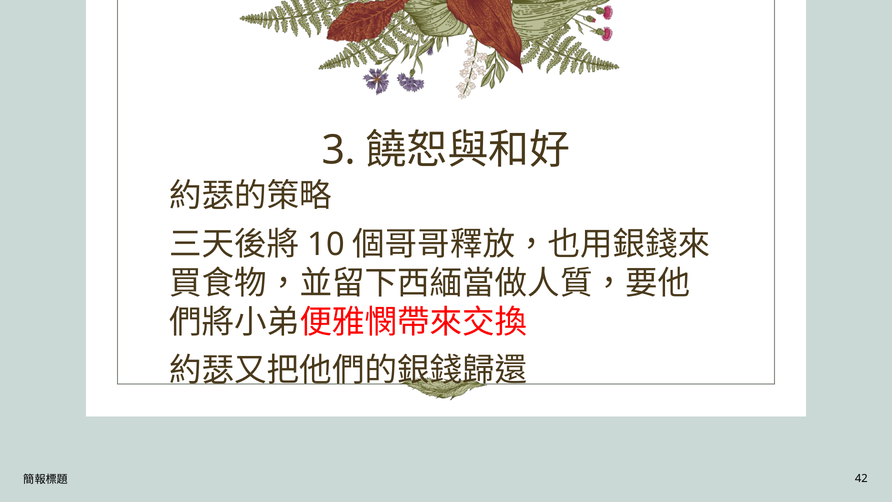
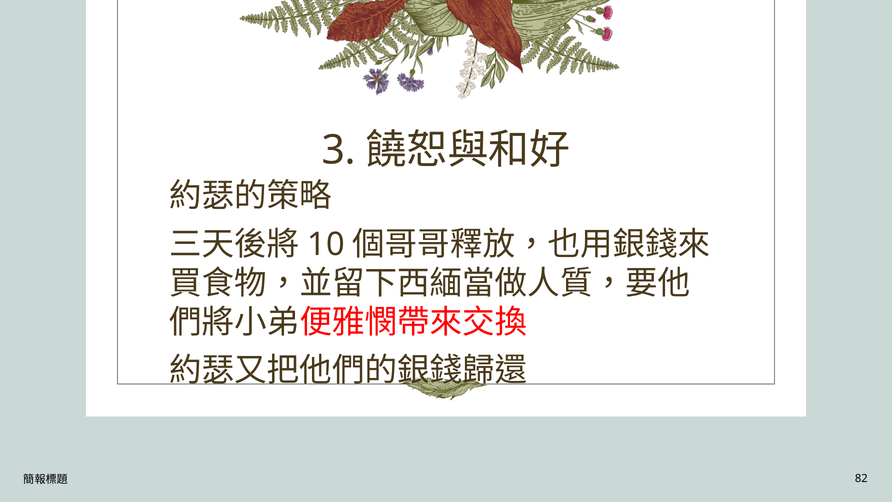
42: 42 -> 82 (861, 478)
